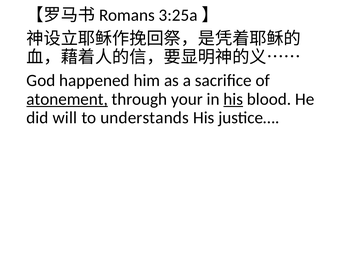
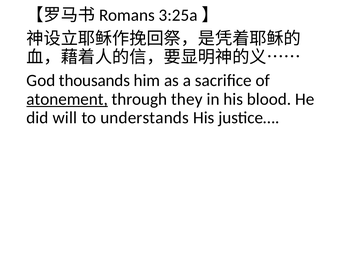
happened: happened -> thousands (95, 80)
your: your -> they (187, 99)
his underline: present -> none (233, 99)
